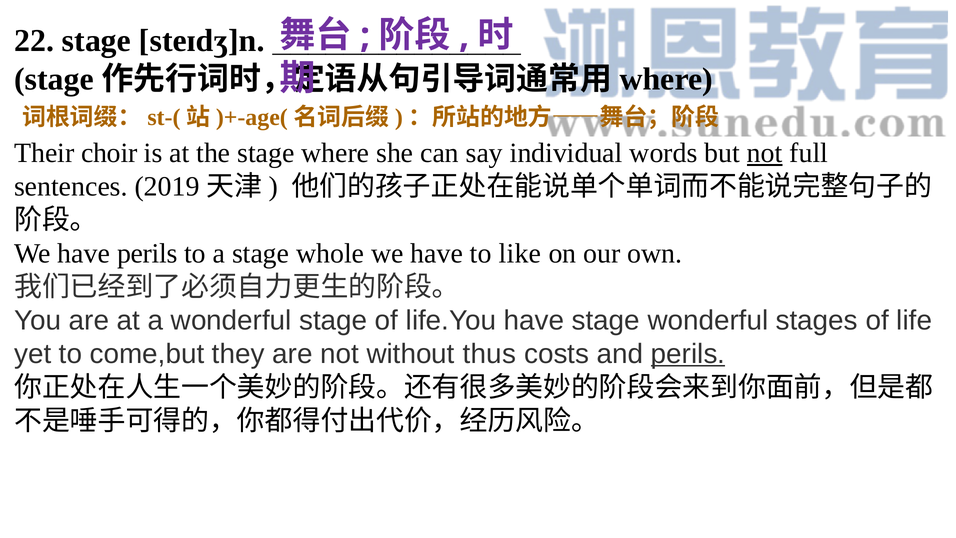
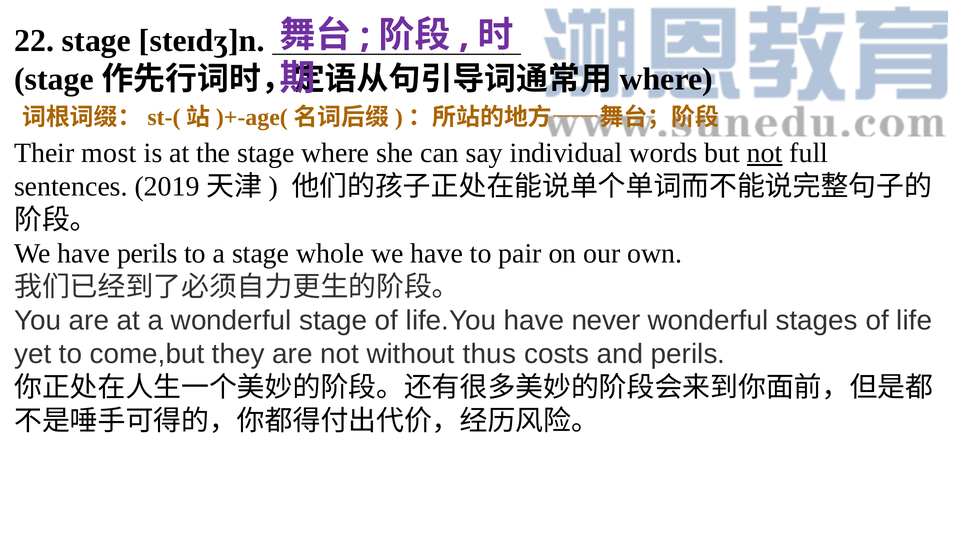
choir: choir -> most (109, 153)
like: like -> pair (520, 253)
have stage: stage -> never (606, 320)
perils underline: present -> none (688, 354)
